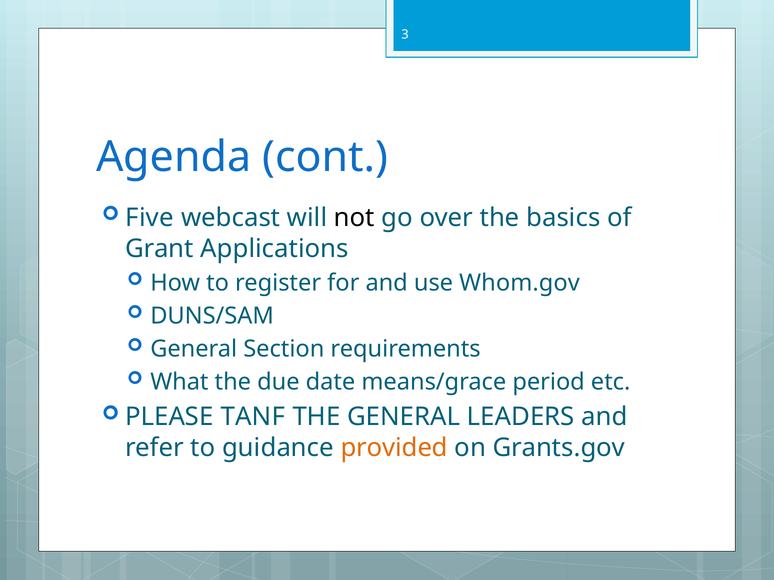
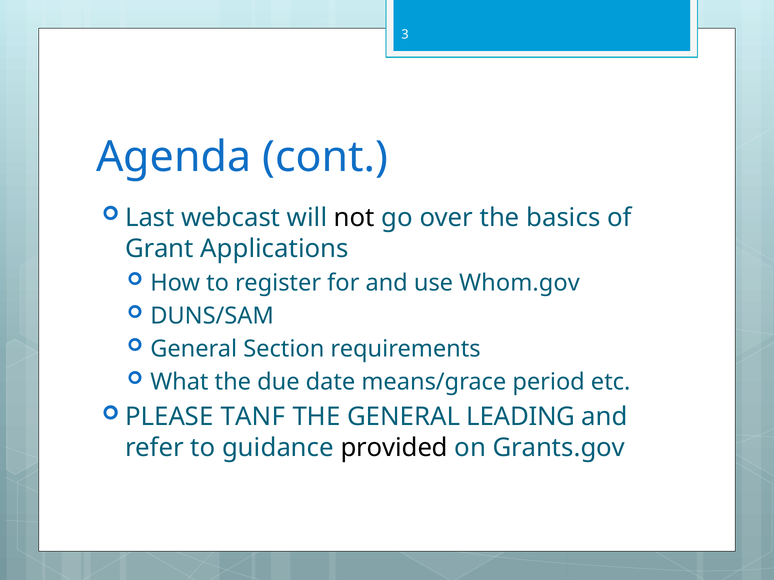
Five: Five -> Last (150, 218)
LEADERS: LEADERS -> LEADING (521, 417)
provided colour: orange -> black (394, 448)
